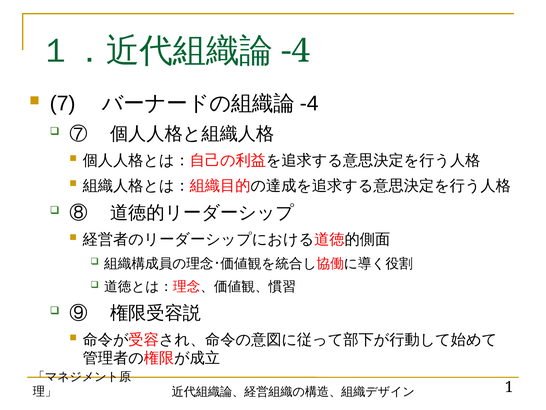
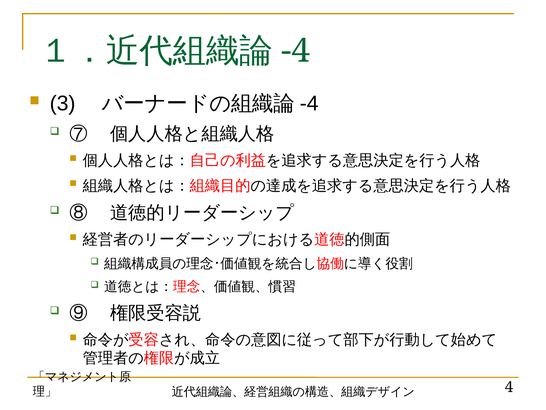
7: 7 -> 3 (63, 104)
1: 1 -> 4 (509, 387)
